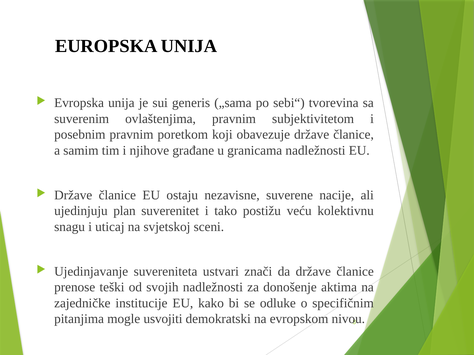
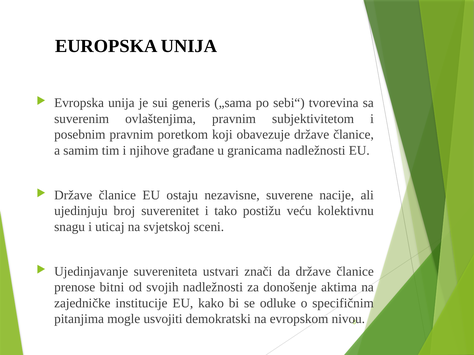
plan: plan -> broj (124, 211)
teški: teški -> bitni (112, 288)
